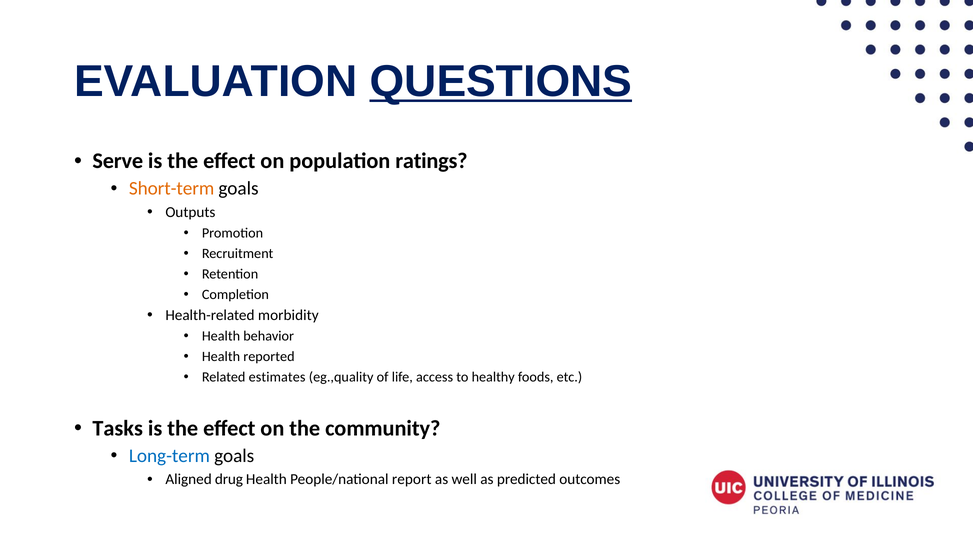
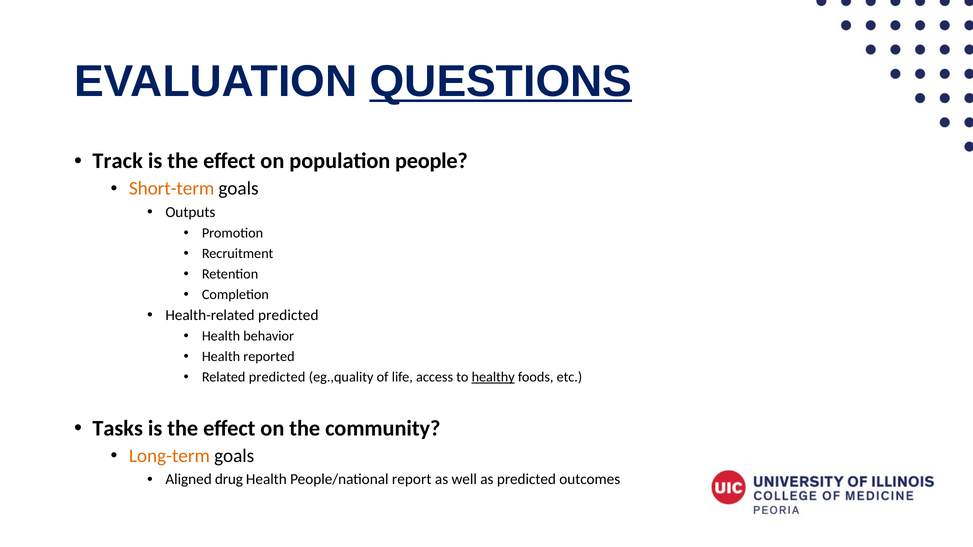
Serve: Serve -> Track (118, 161)
ratings: ratings -> people (431, 161)
Health-related morbidity: morbidity -> predicted (288, 316)
Related estimates: estimates -> predicted (277, 377)
healthy underline: none -> present (493, 377)
Long-term colour: blue -> orange (169, 456)
